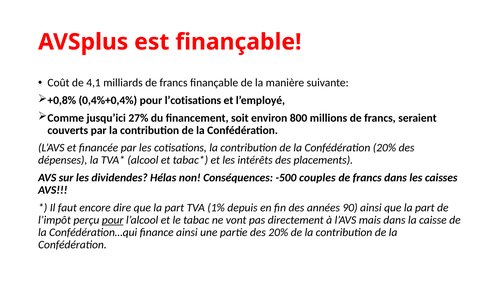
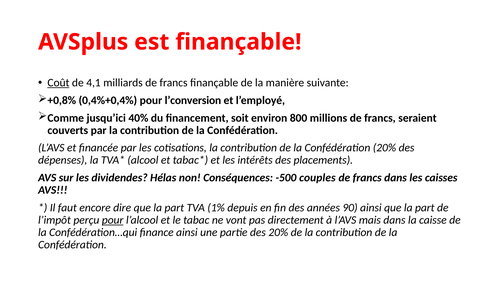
Coût underline: none -> present (58, 83)
l’cotisations: l’cotisations -> l’conversion (193, 100)
27%: 27% -> 40% (138, 118)
